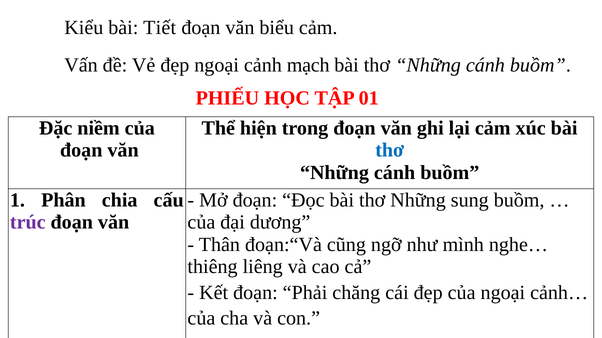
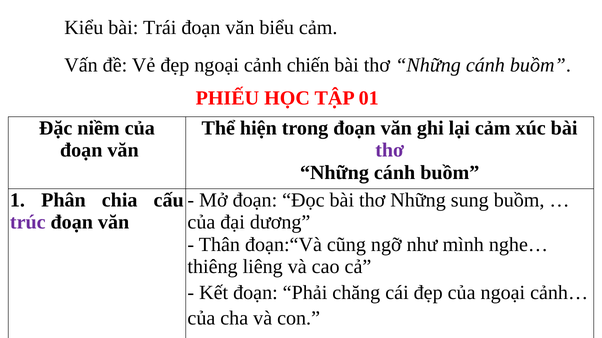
Tiết: Tiết -> Trái (160, 27)
mạch: mạch -> chiến (308, 65)
thơ colour: blue -> purple (390, 150)
